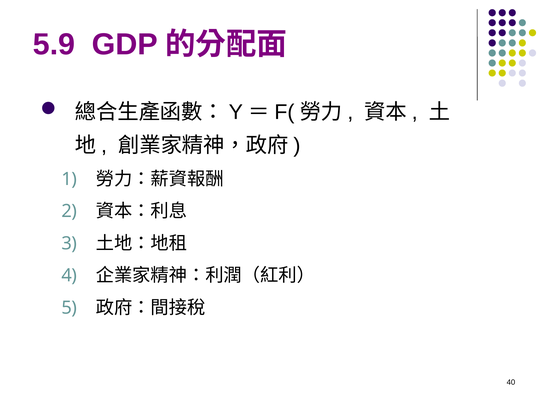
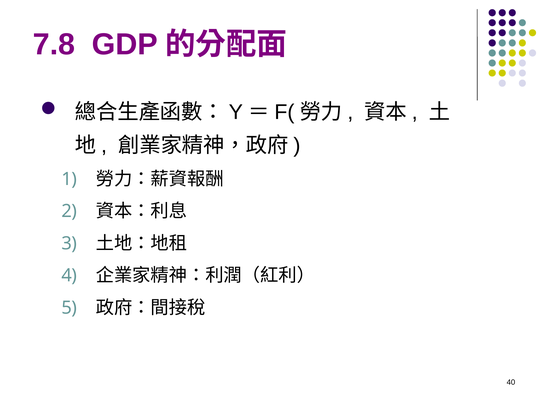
5.9: 5.9 -> 7.8 (54, 44)
